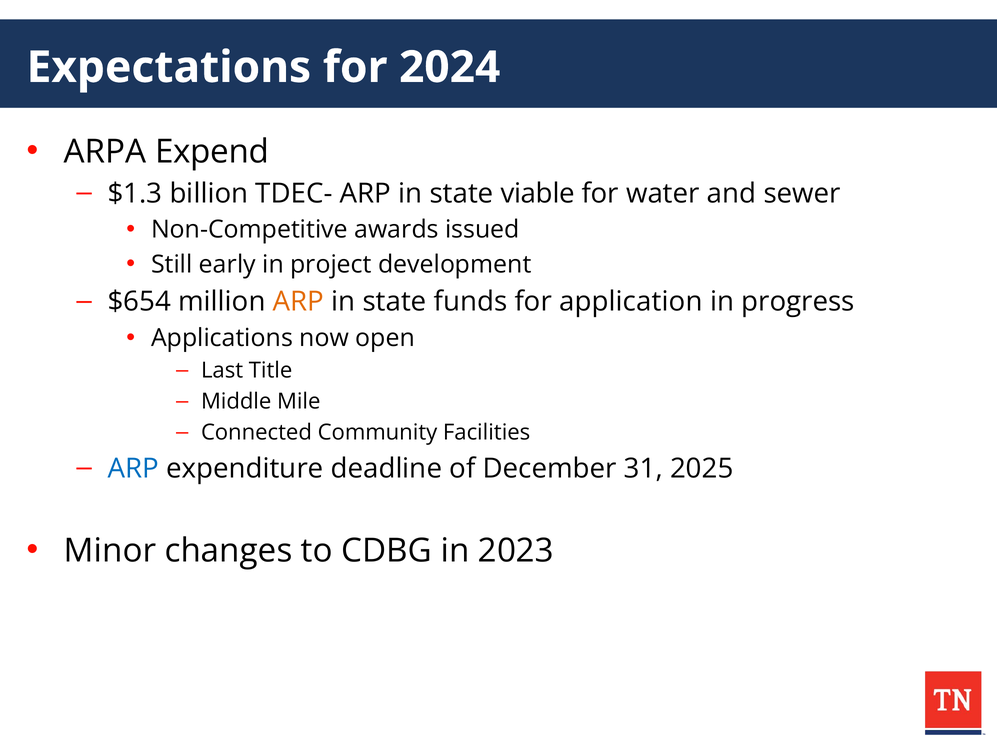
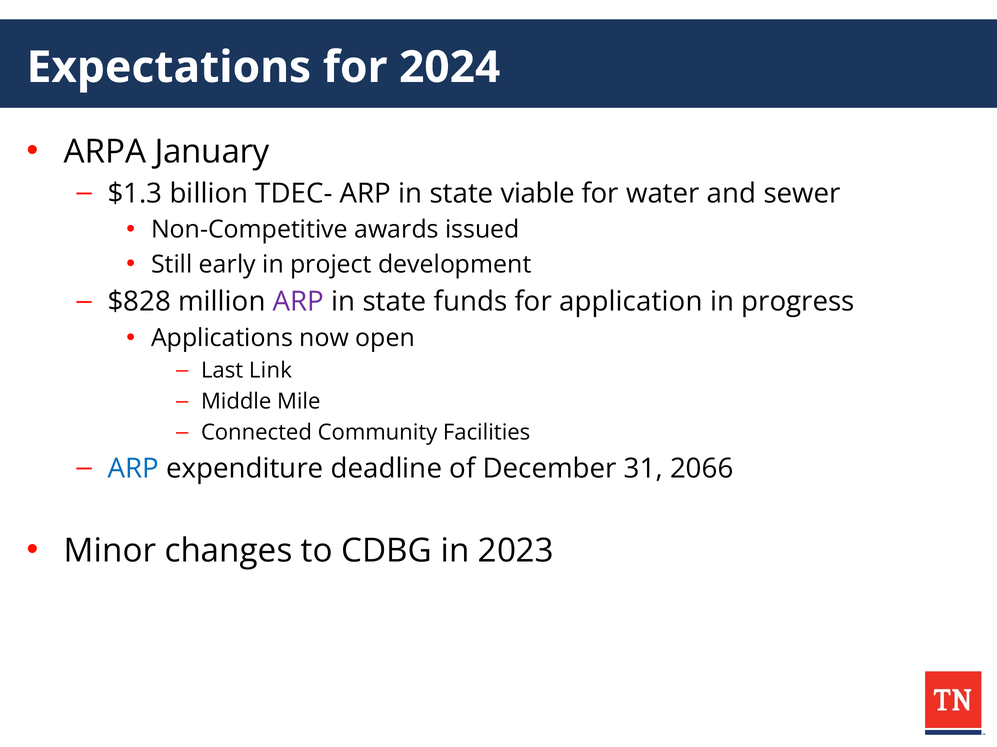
Expend: Expend -> January (212, 152)
$654: $654 -> $828 (139, 302)
ARP colour: orange -> purple (298, 302)
Title: Title -> Link (270, 371)
2025: 2025 -> 2066 (702, 469)
